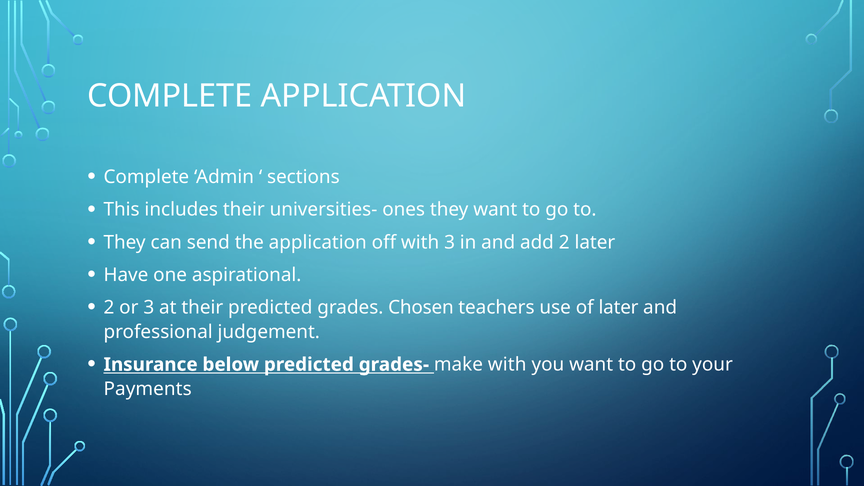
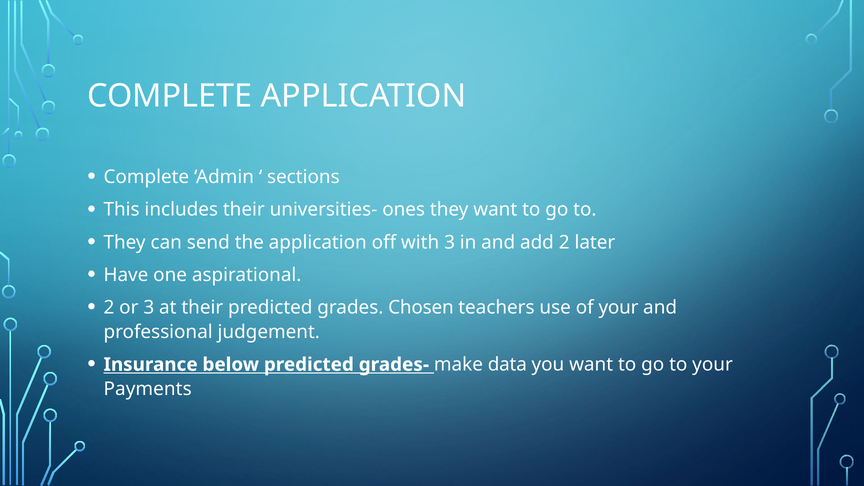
of later: later -> your (619, 307)
make with: with -> data (507, 365)
